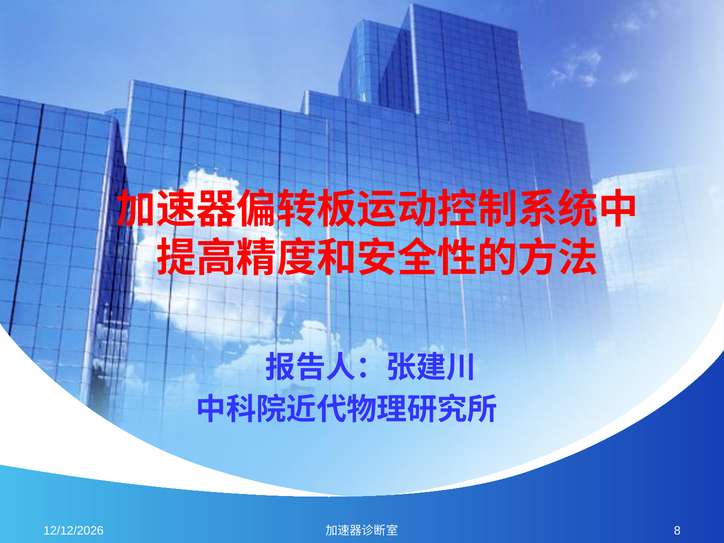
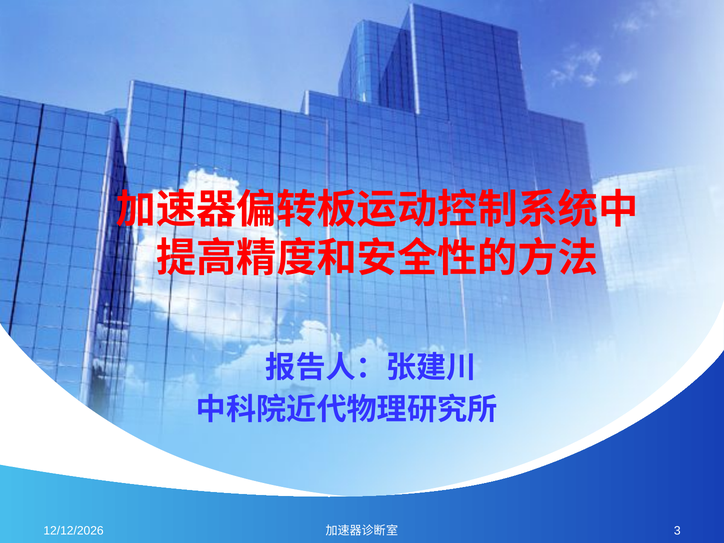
8: 8 -> 3 (677, 531)
